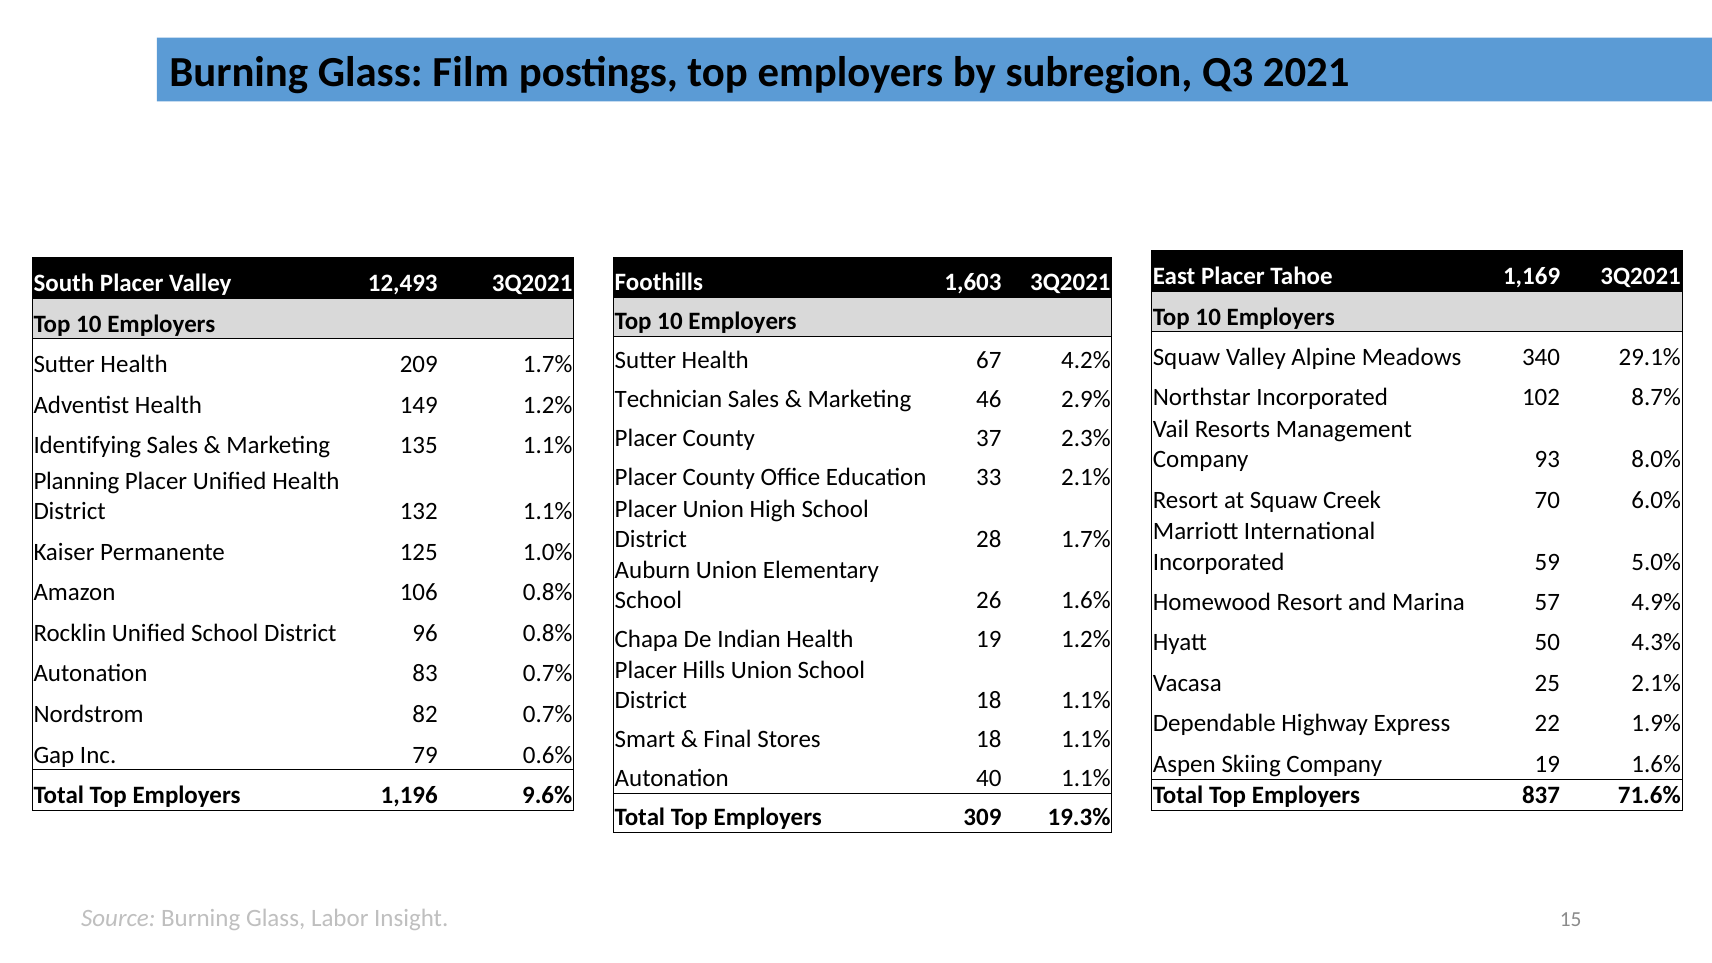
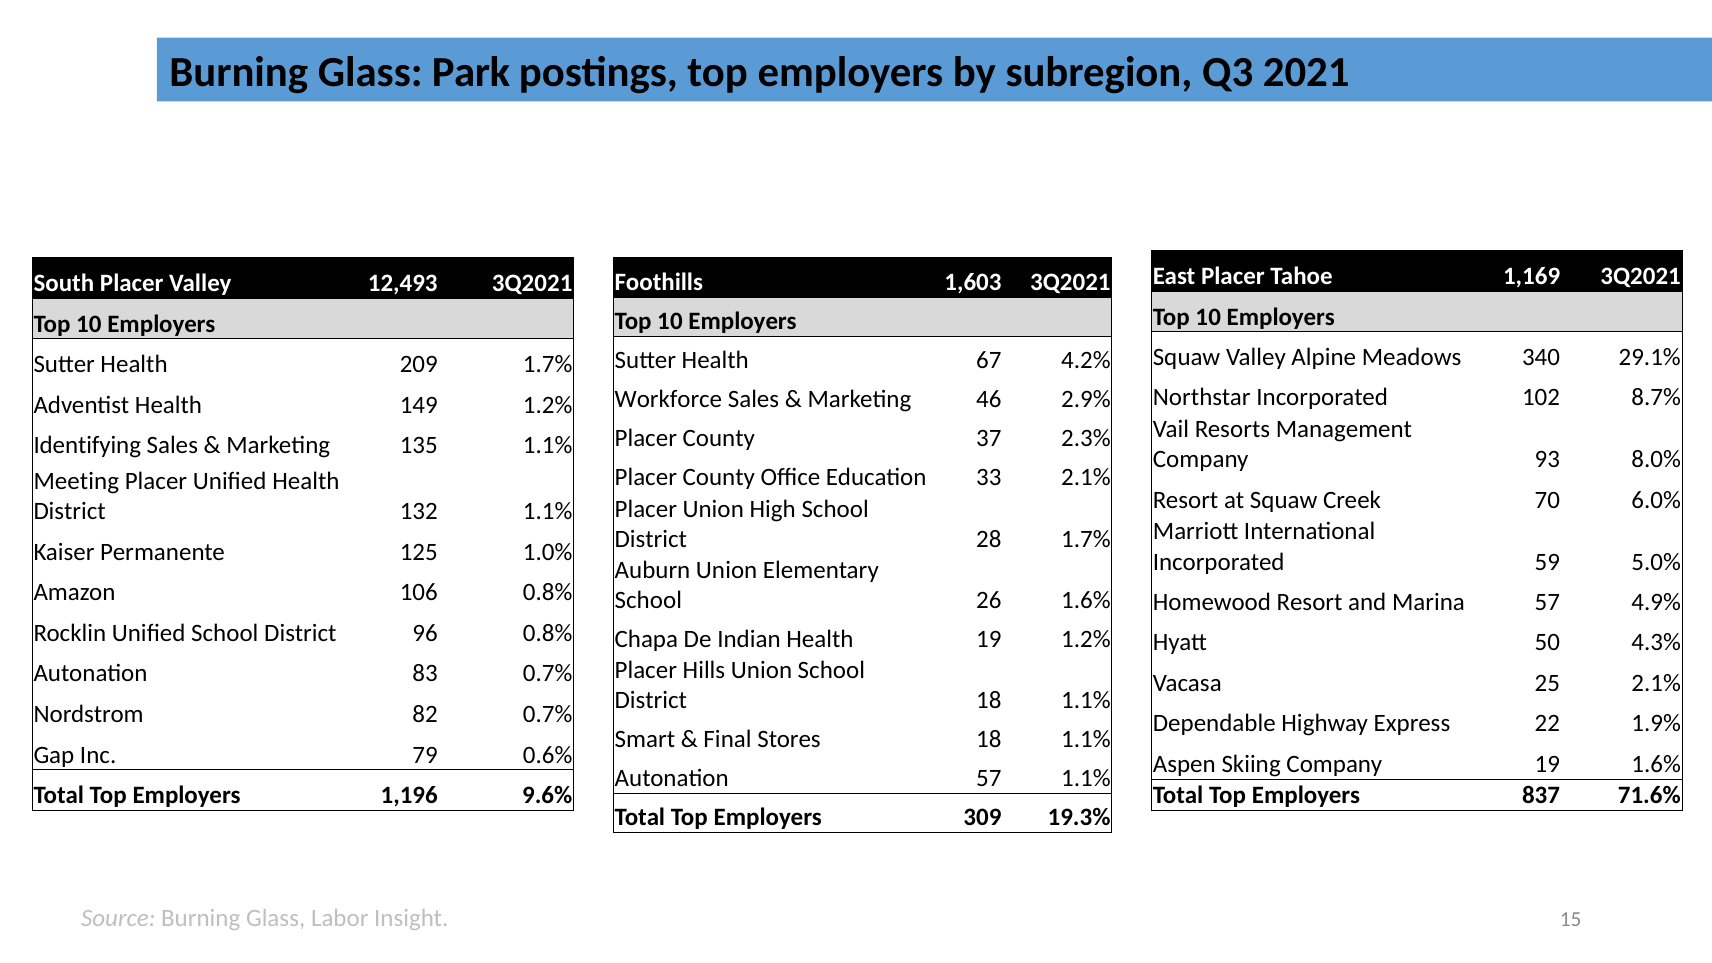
Film: Film -> Park (471, 73)
Technician: Technician -> Workforce (668, 399)
Planning: Planning -> Meeting (76, 481)
Autonation 40: 40 -> 57 (989, 778)
